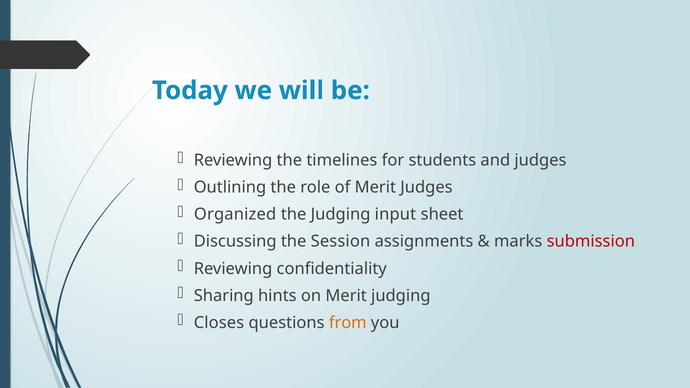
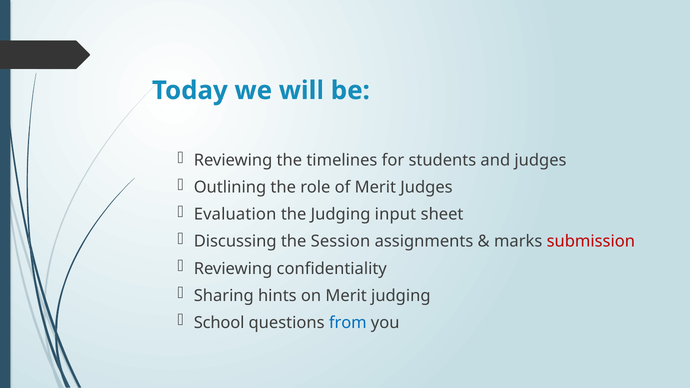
Organized: Organized -> Evaluation (235, 215)
Closes: Closes -> School (219, 323)
from colour: orange -> blue (348, 323)
